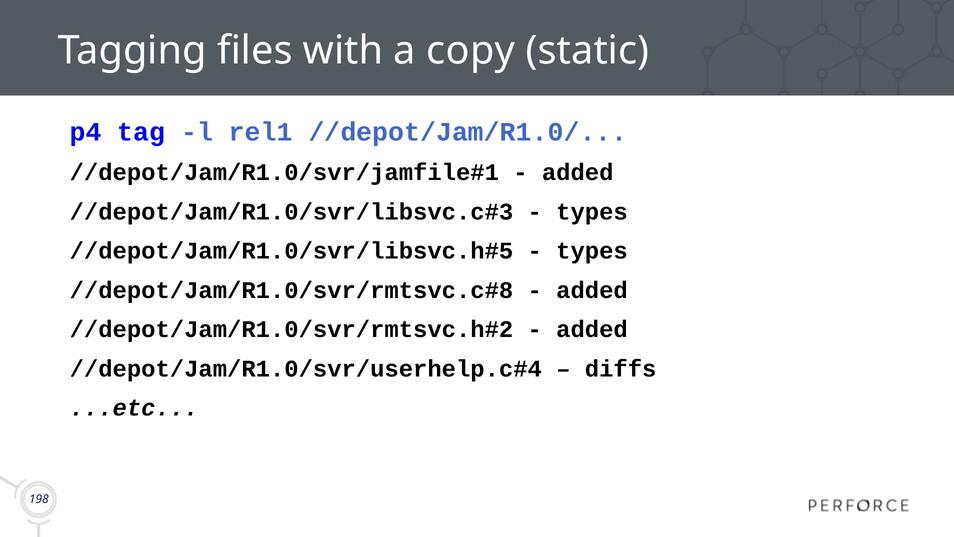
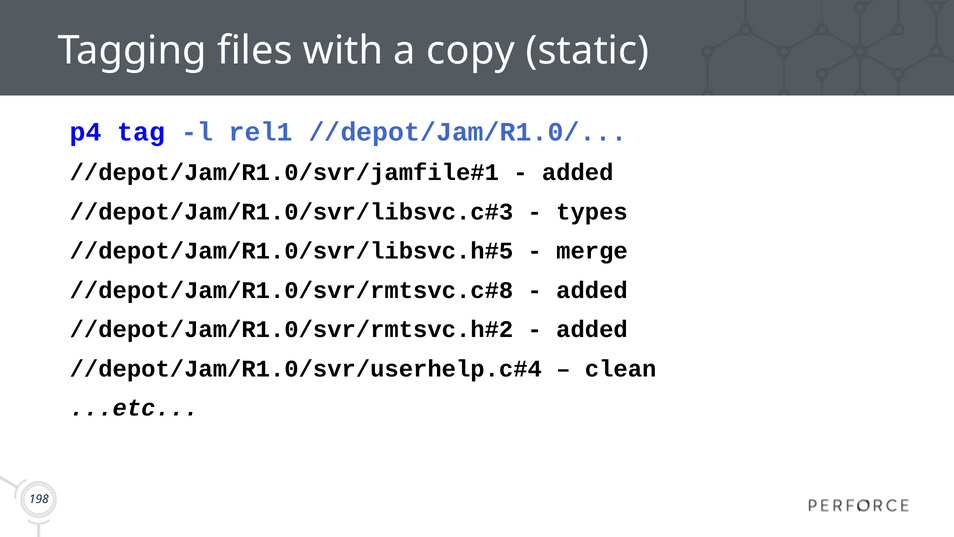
types: types -> merge (592, 251)
diffs: diffs -> clean (621, 369)
